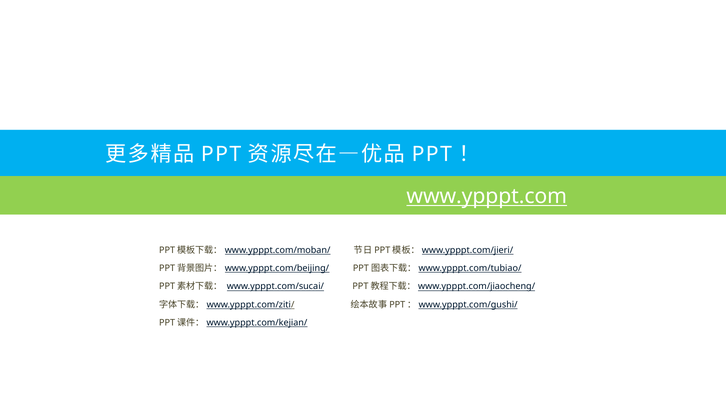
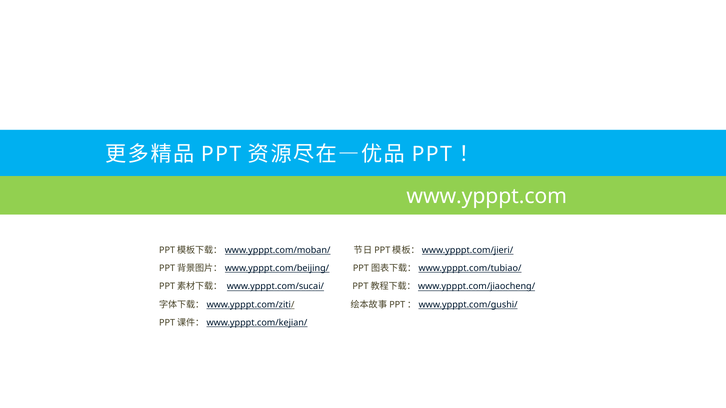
www.ypppt.com underline: present -> none (487, 197)
